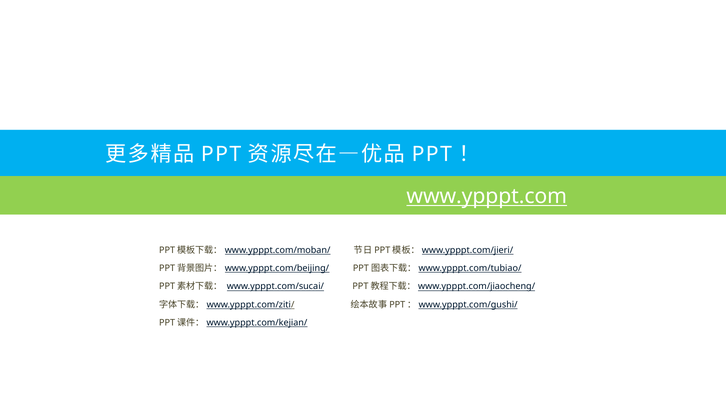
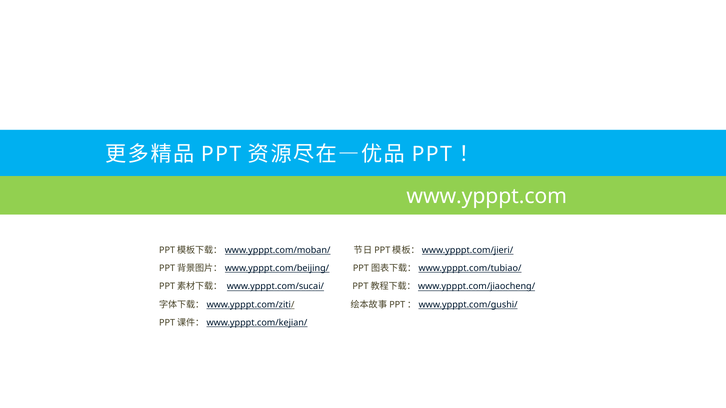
www.ypppt.com underline: present -> none (487, 197)
